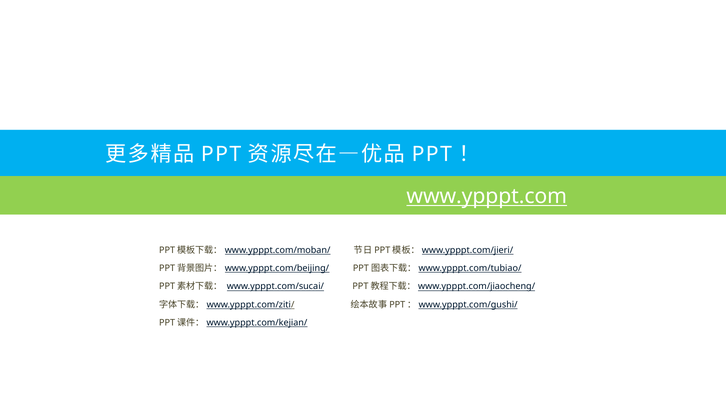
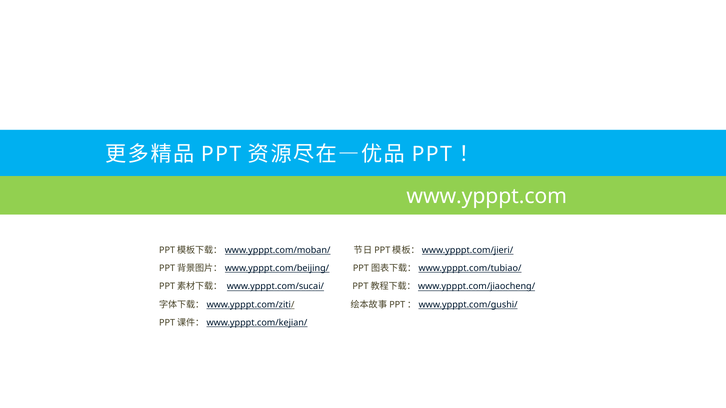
www.ypppt.com underline: present -> none (487, 197)
